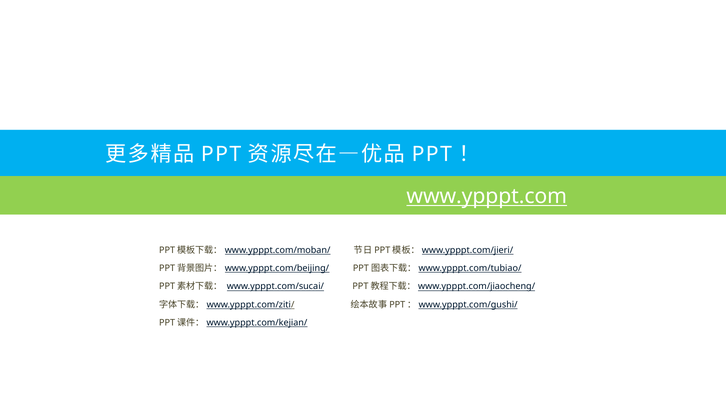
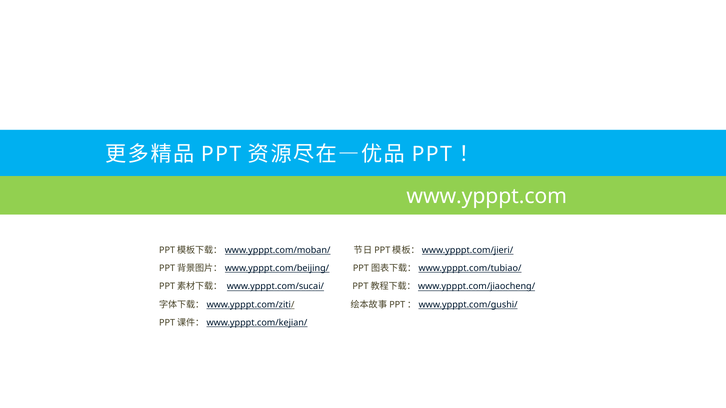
www.ypppt.com underline: present -> none (487, 197)
